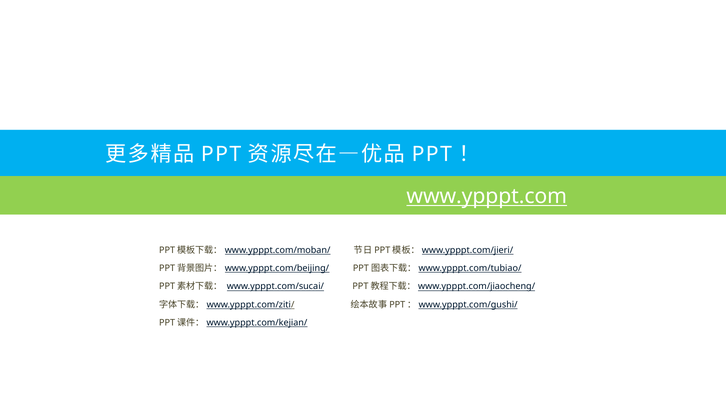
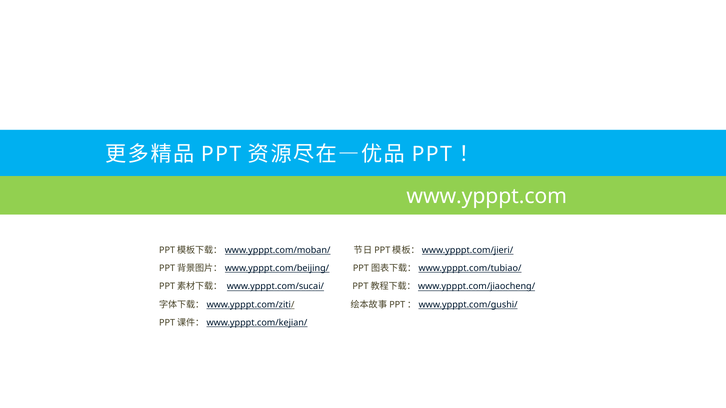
www.ypppt.com underline: present -> none (487, 197)
